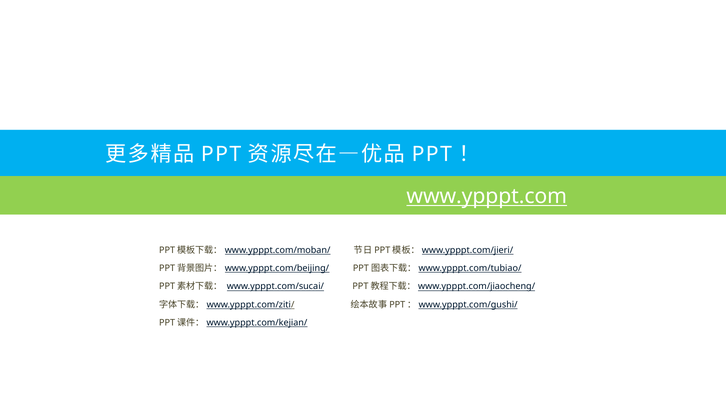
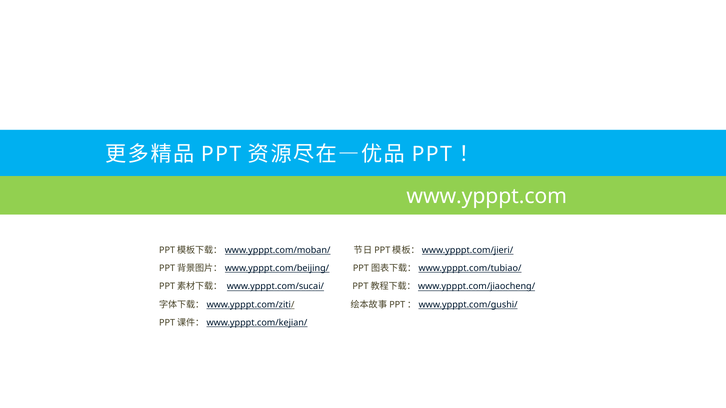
www.ypppt.com underline: present -> none (487, 197)
